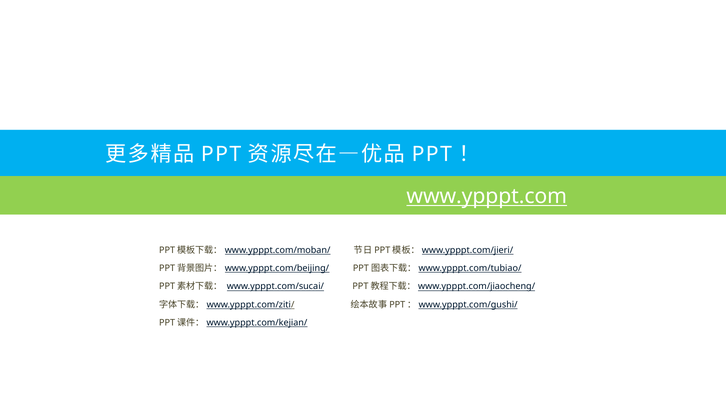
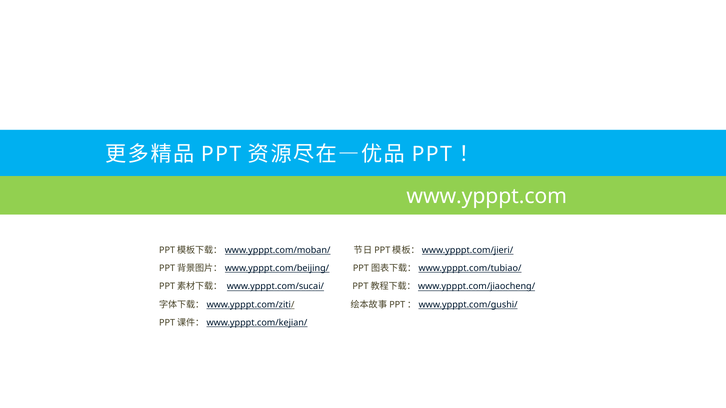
www.ypppt.com underline: present -> none (487, 197)
